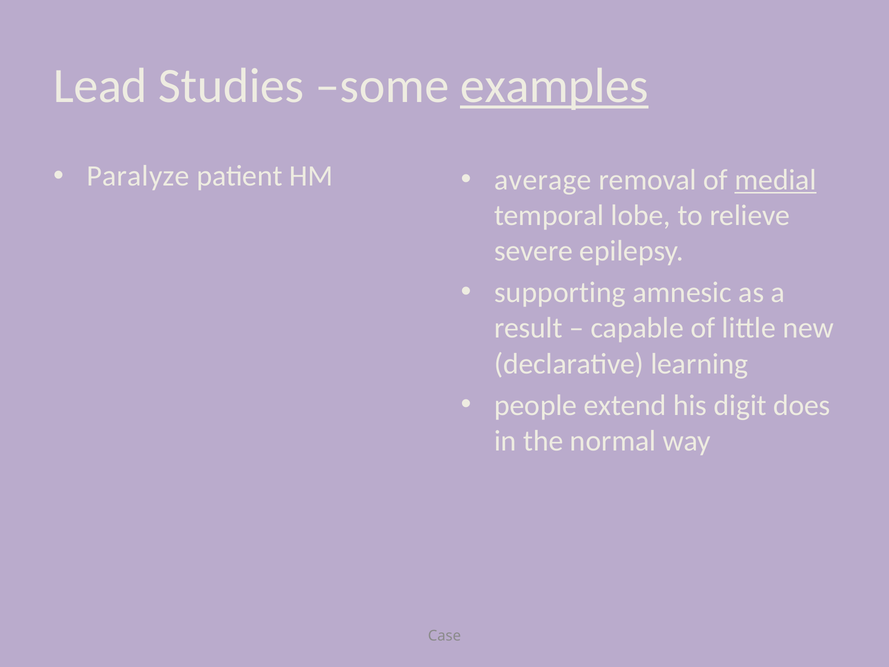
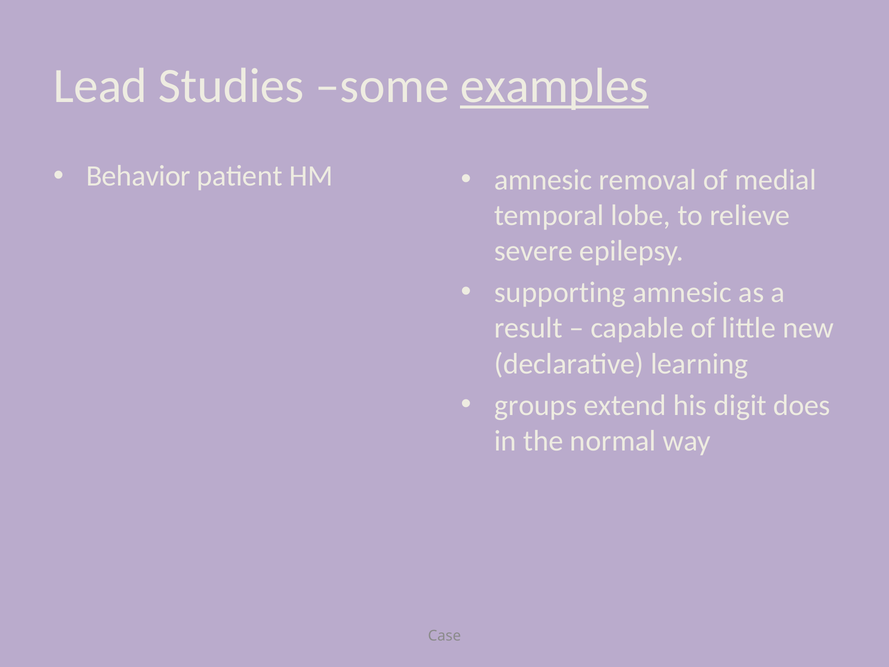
Paralyze: Paralyze -> Behavior (138, 176)
average: average -> amnesic (543, 180)
medial underline: present -> none (776, 180)
people: people -> groups (536, 405)
